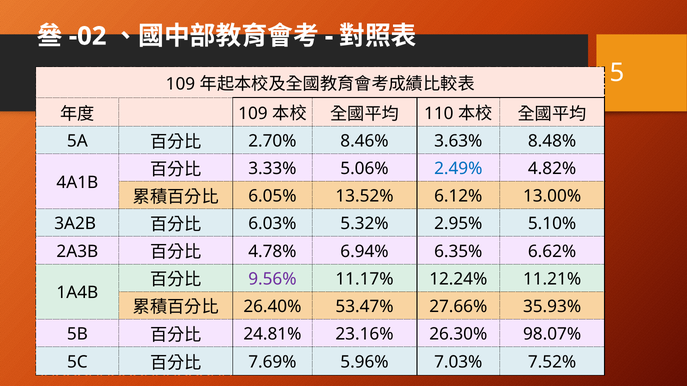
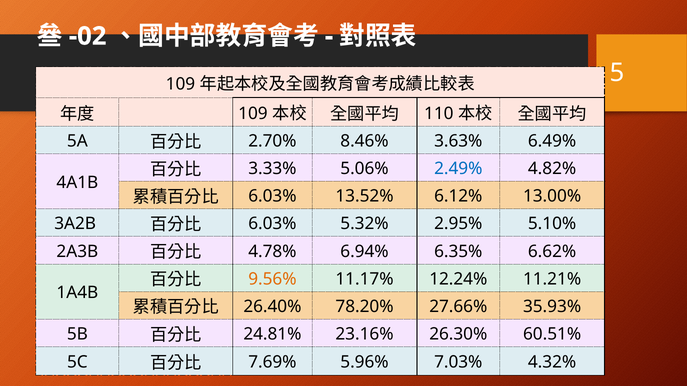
8.48%: 8.48% -> 6.49% (552, 141)
6.05%: 6.05% -> 6.03% (272, 196)
9.56% colour: purple -> orange (272, 279)
53.47%: 53.47% -> 78.20% (365, 307)
98.07%: 98.07% -> 60.51% (552, 334)
7.52%: 7.52% -> 4.32% (552, 363)
